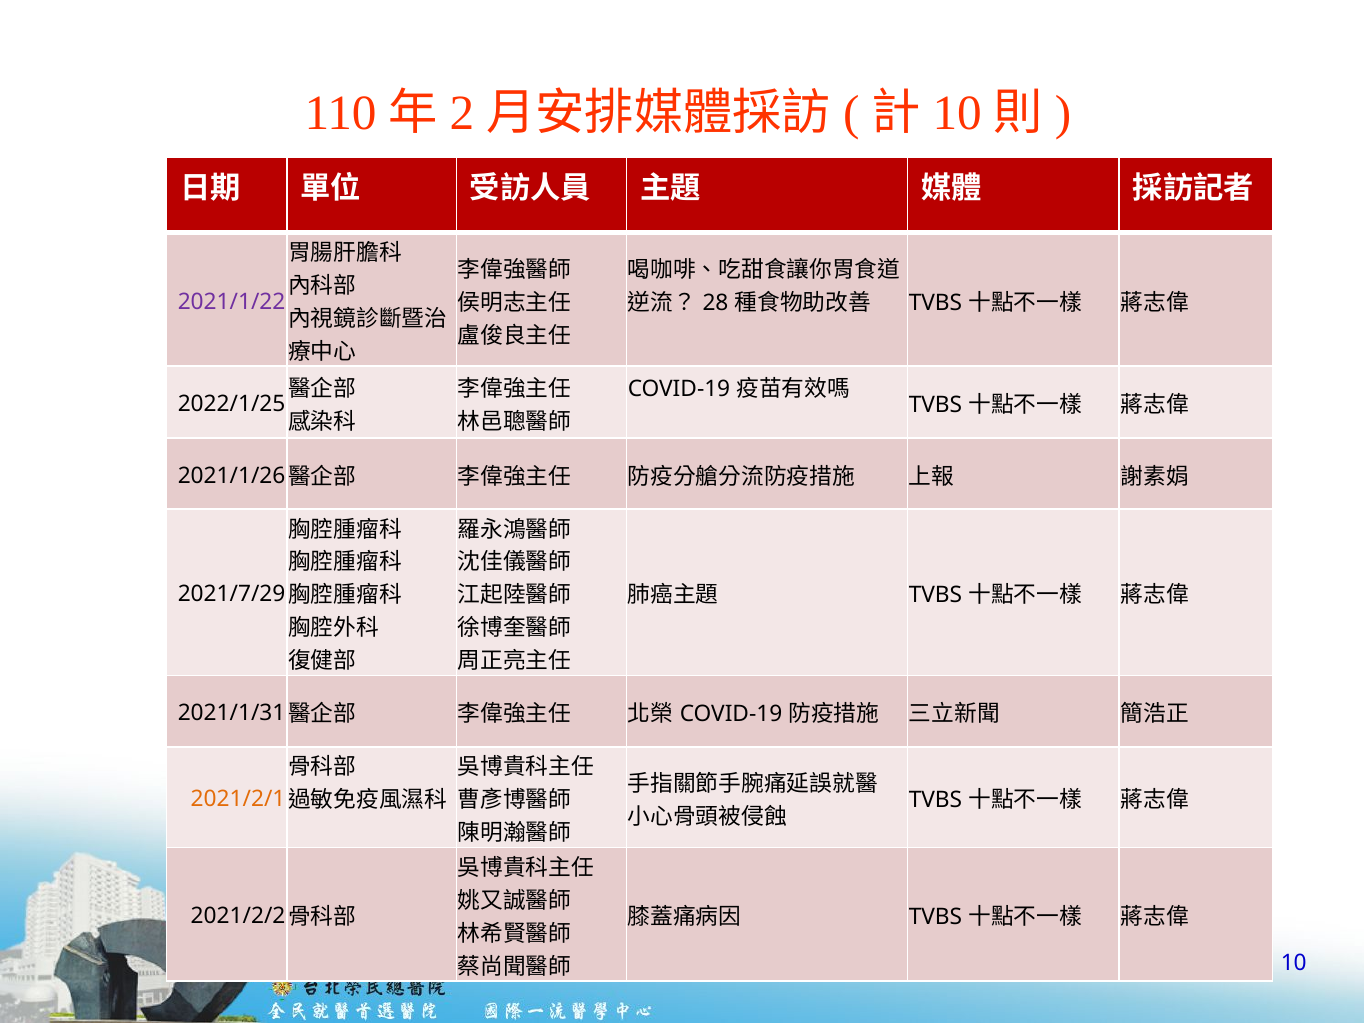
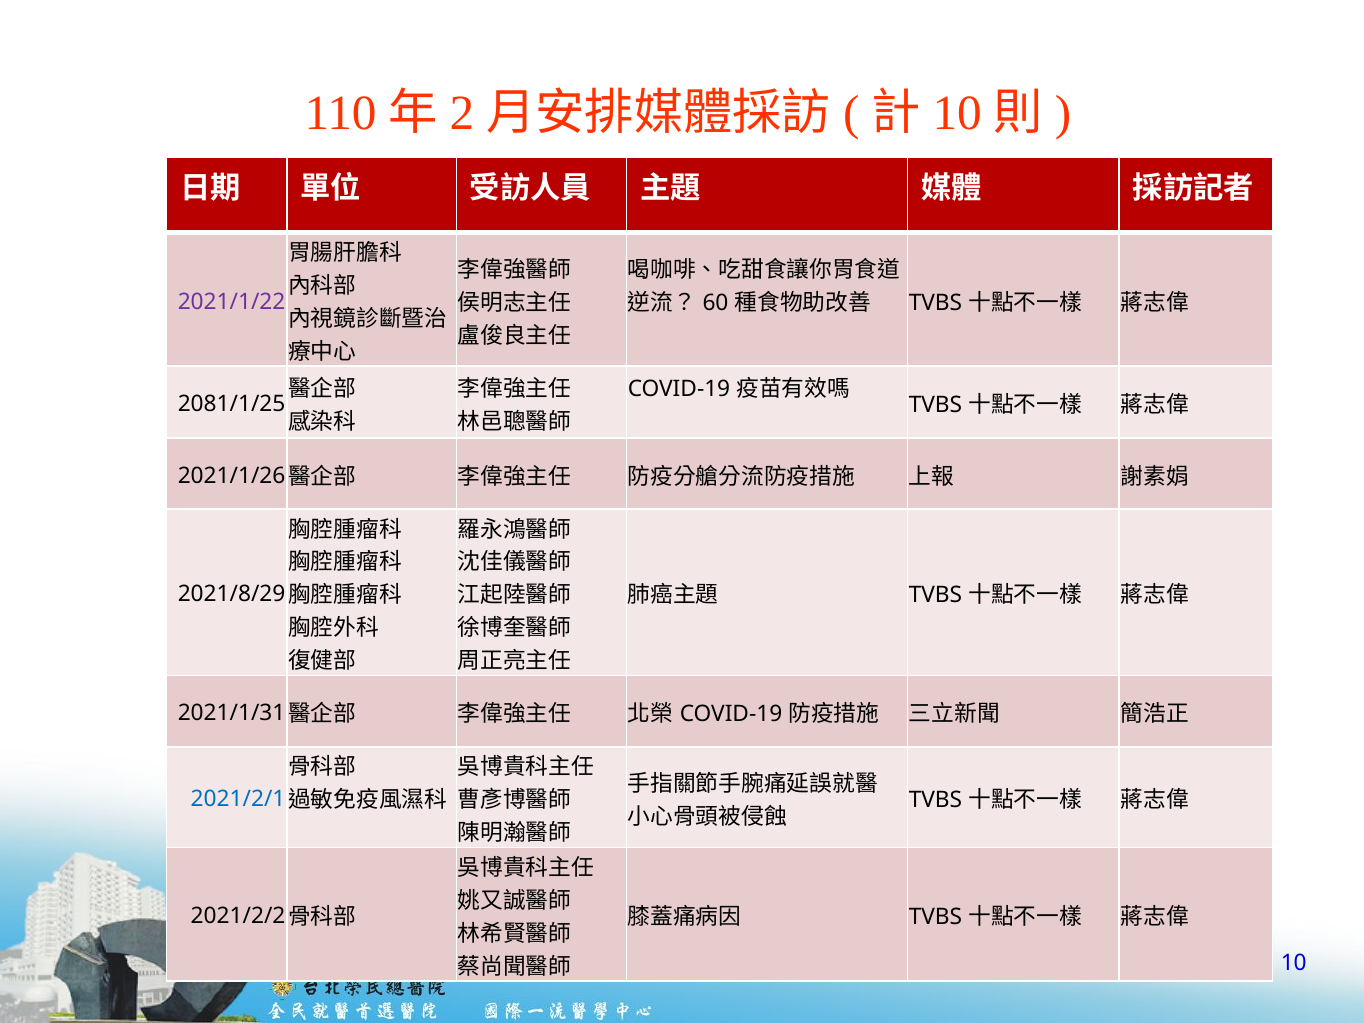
28: 28 -> 60 (715, 303)
2022/1/25: 2022/1/25 -> 2081/1/25 (232, 404)
2021/7/29: 2021/7/29 -> 2021/8/29 (232, 594)
2021/2/1 colour: orange -> blue (238, 799)
